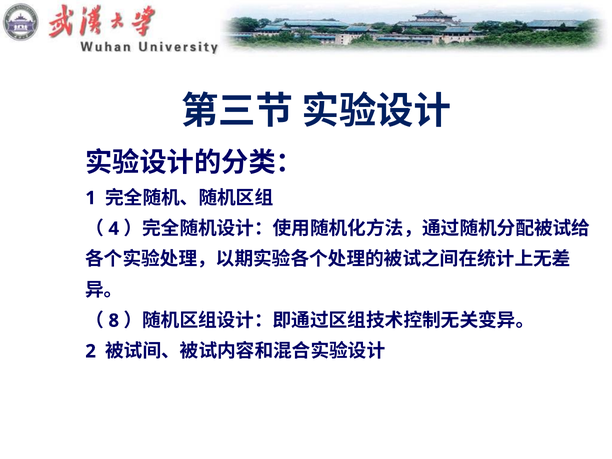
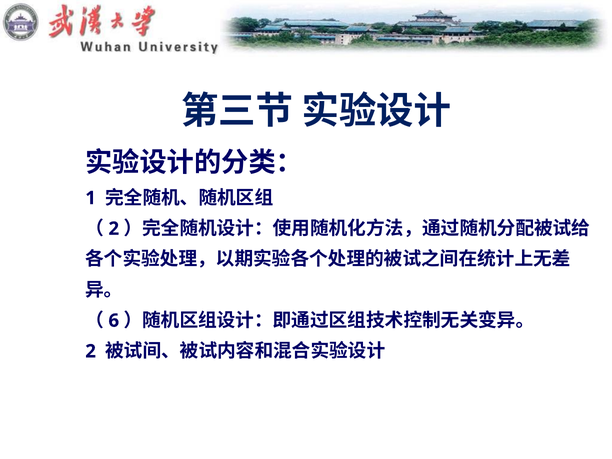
4: 4 -> 2 (114, 229)
8: 8 -> 6 (114, 321)
